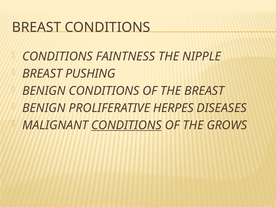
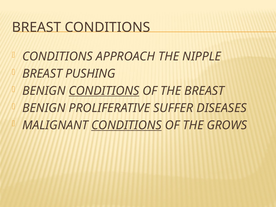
FAINTNESS: FAINTNESS -> APPROACH (126, 56)
CONDITIONS underline: none -> present (104, 91)
HERPES: HERPES -> SUFFER (173, 108)
